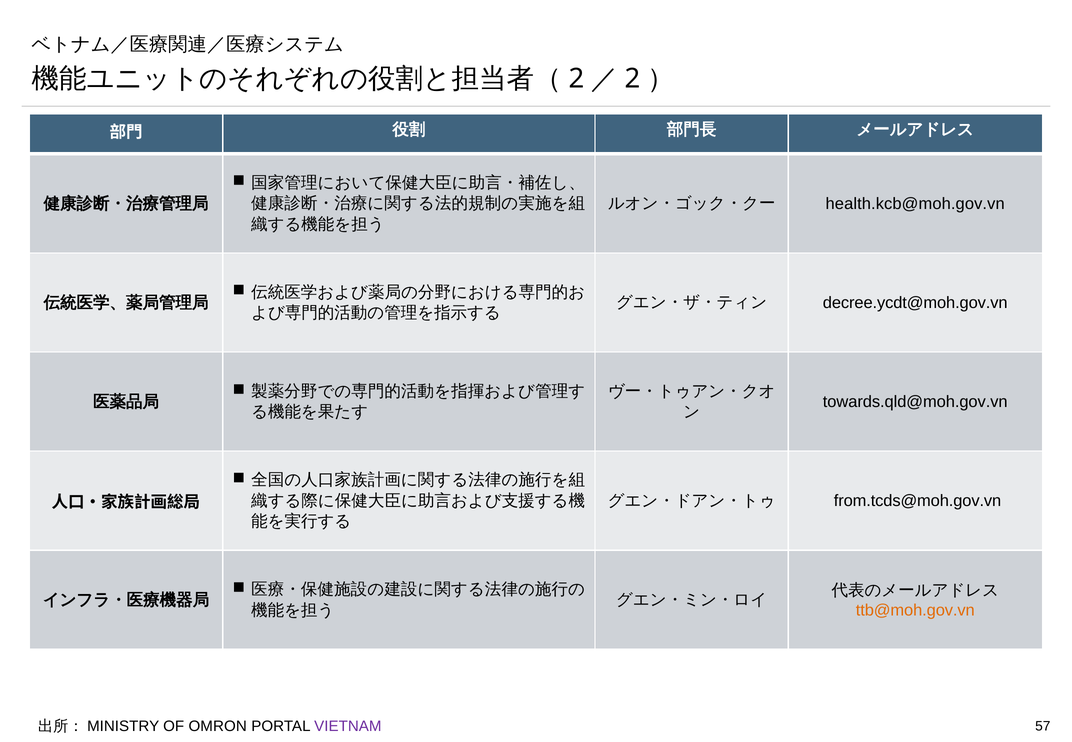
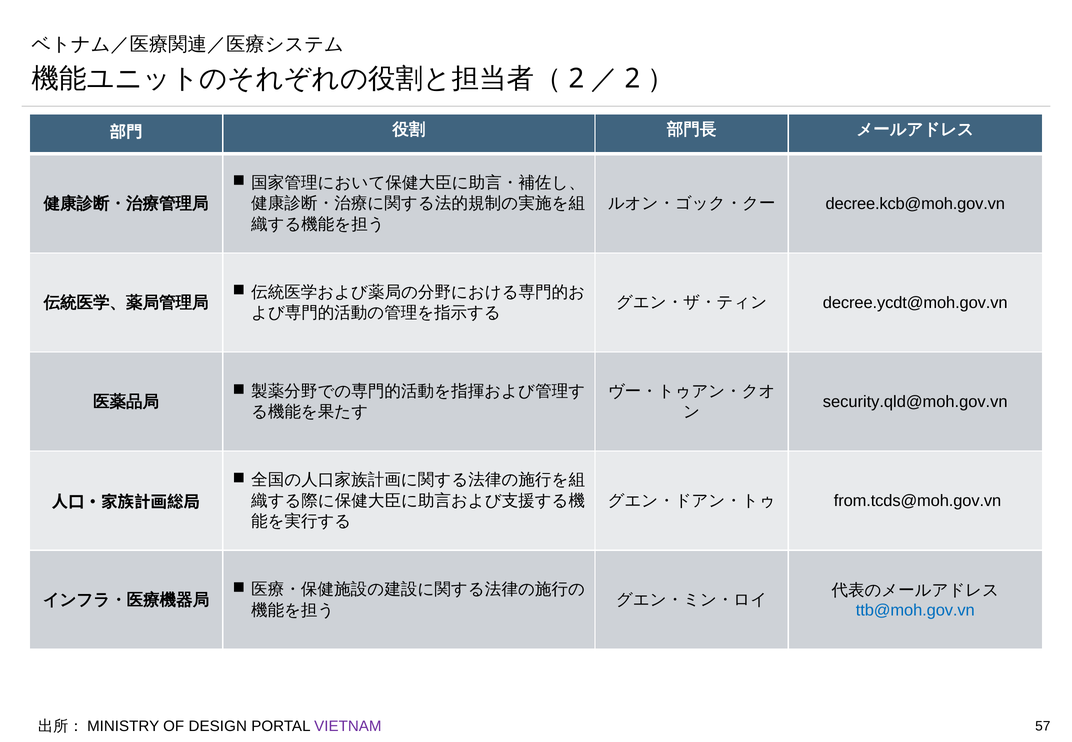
health.kcb@moh.gov.vn: health.kcb@moh.gov.vn -> decree.kcb@moh.gov.vn (915, 204)
towards.qld@moh.gov.vn: towards.qld@moh.gov.vn -> security.qld@moh.gov.vn (915, 402)
ttb@moh.gov.vn colour: orange -> blue (915, 611)
OMRON: OMRON -> DESIGN (218, 726)
